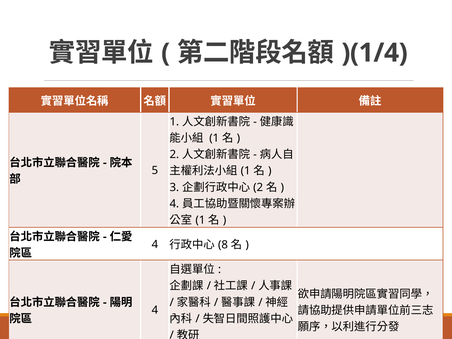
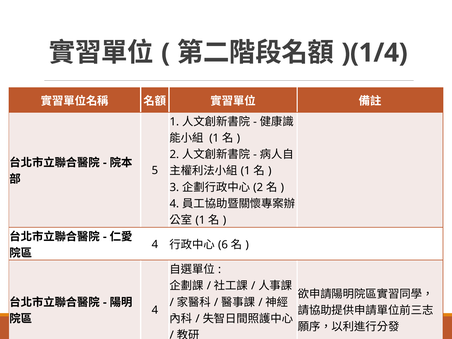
8: 8 -> 6 (223, 245)
